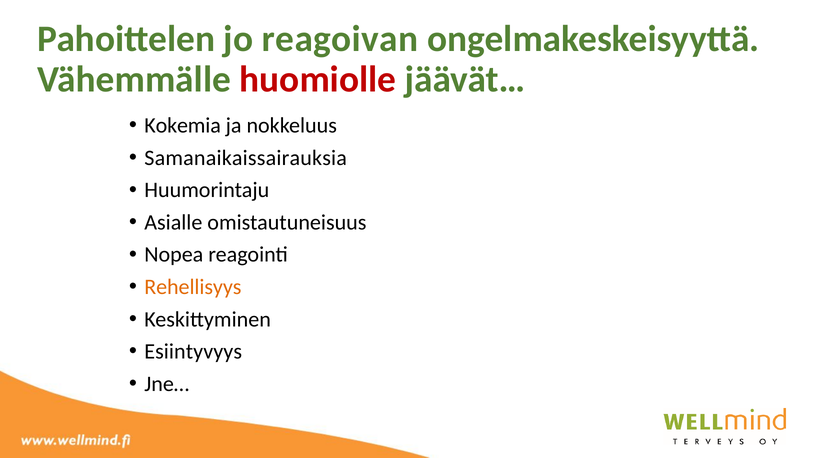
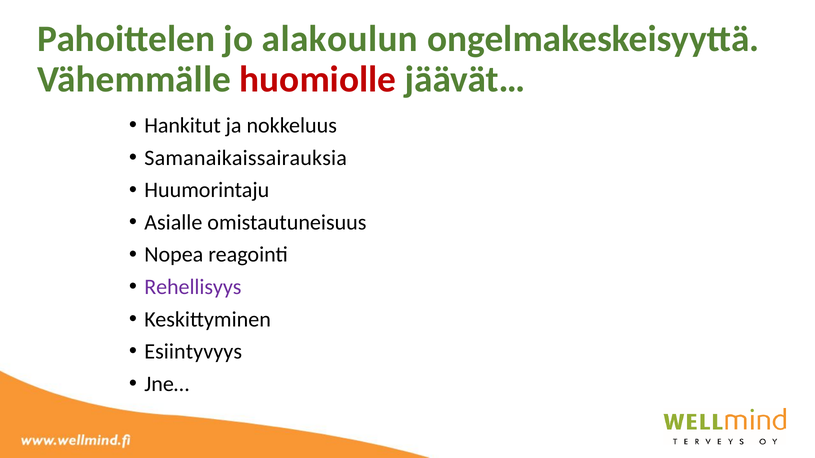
reagoivan: reagoivan -> alakoulun (340, 39)
Kokemia: Kokemia -> Hankitut (183, 126)
Rehellisyys colour: orange -> purple (193, 287)
